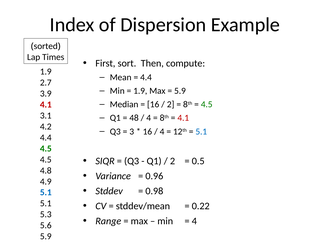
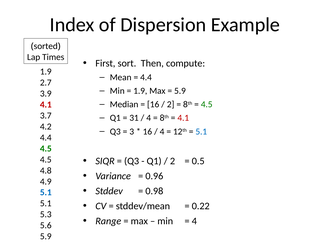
3.1: 3.1 -> 3.7 (46, 116)
48: 48 -> 31 (134, 118)
